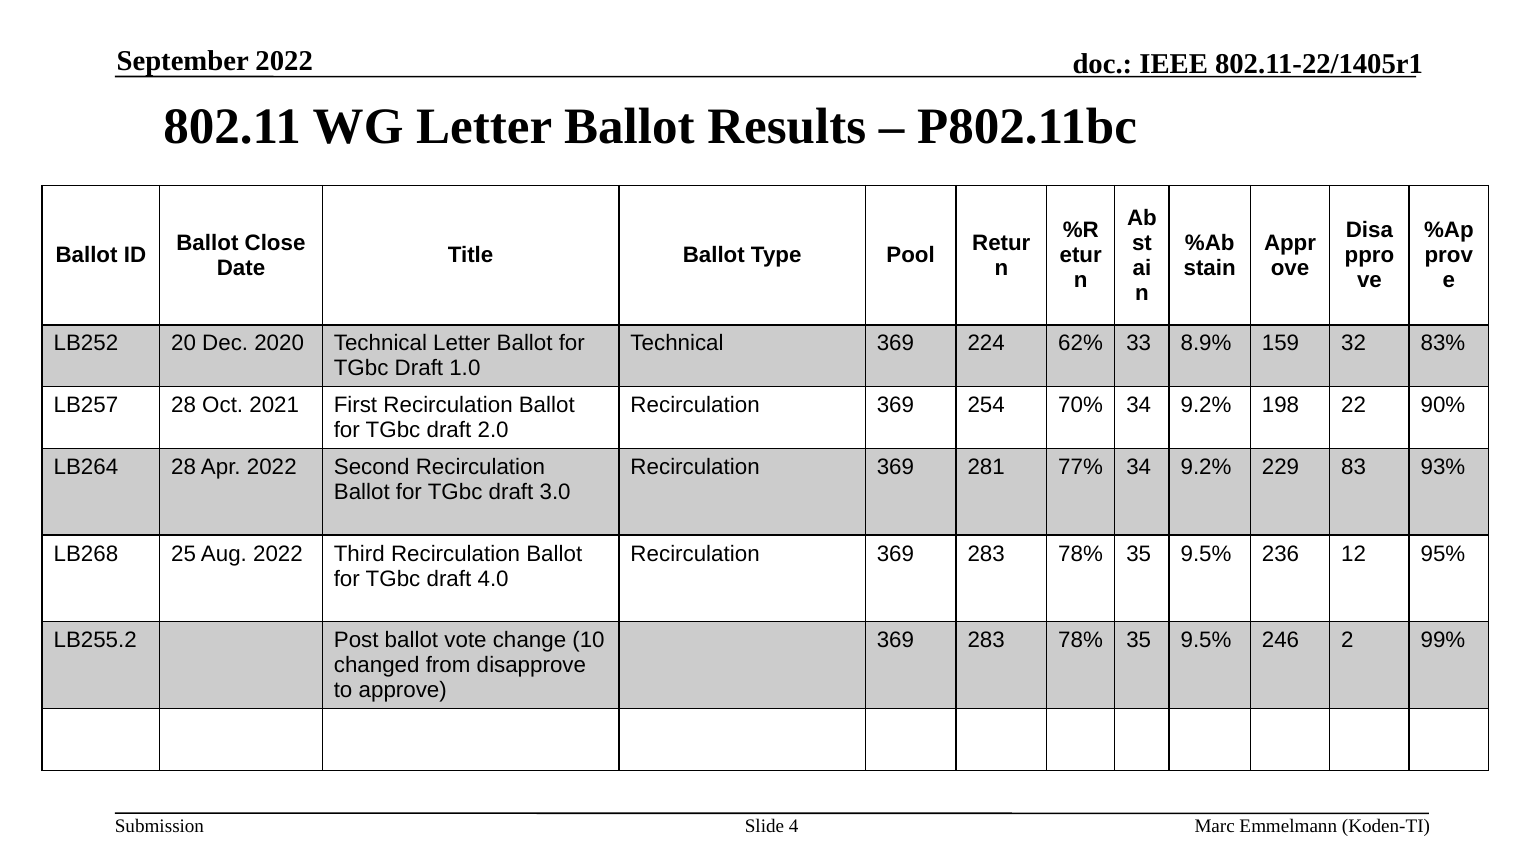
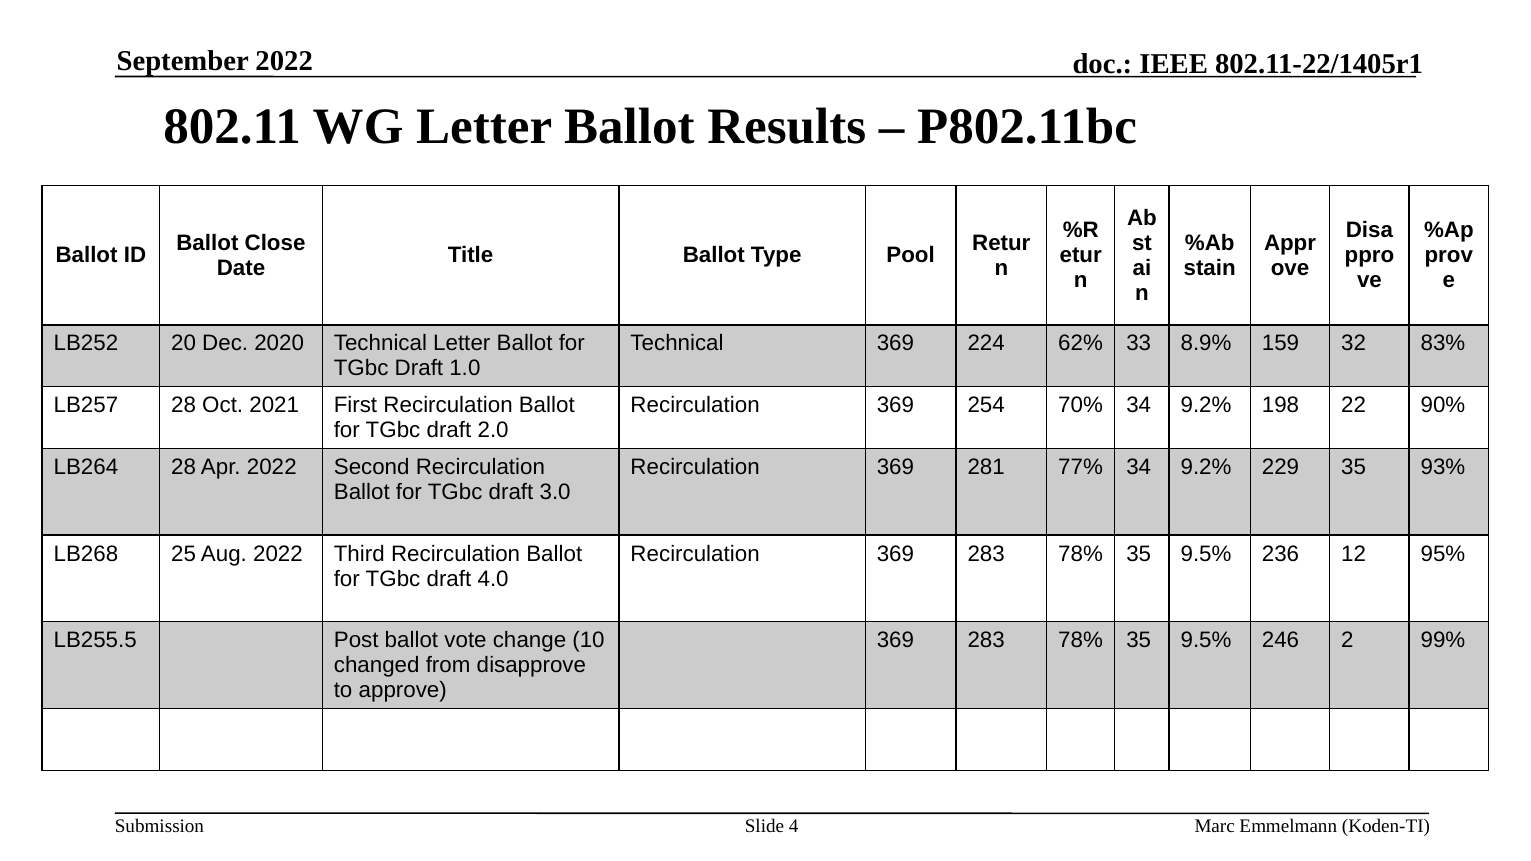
229 83: 83 -> 35 (1354, 467)
LB255.2: LB255.2 -> LB255.5 (95, 641)
